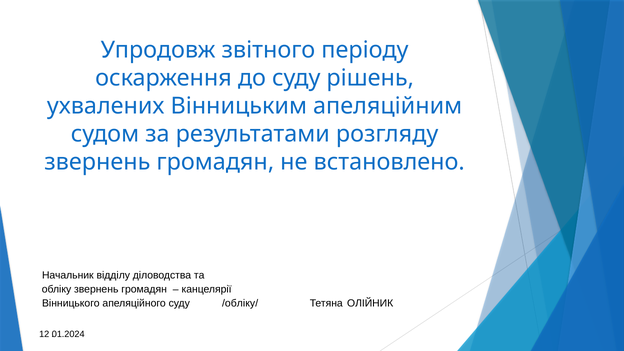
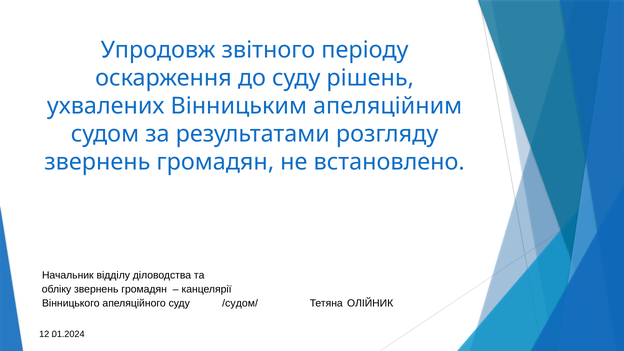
/обліку/: /обліку/ -> /судом/ (240, 303)
